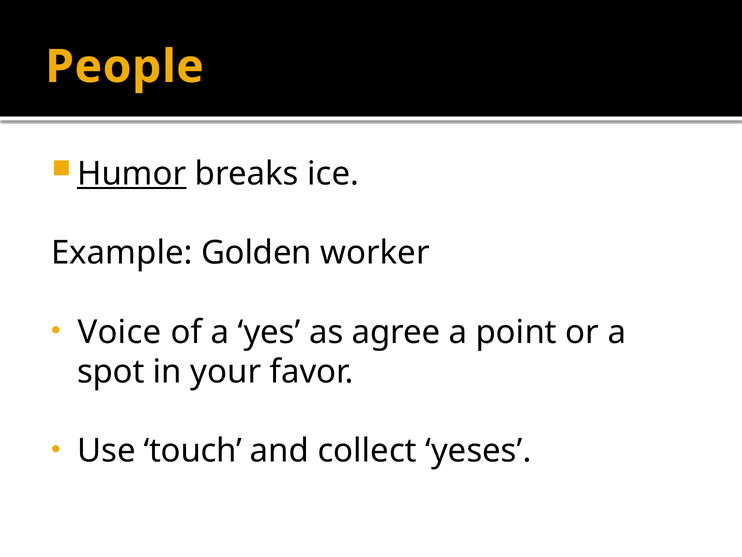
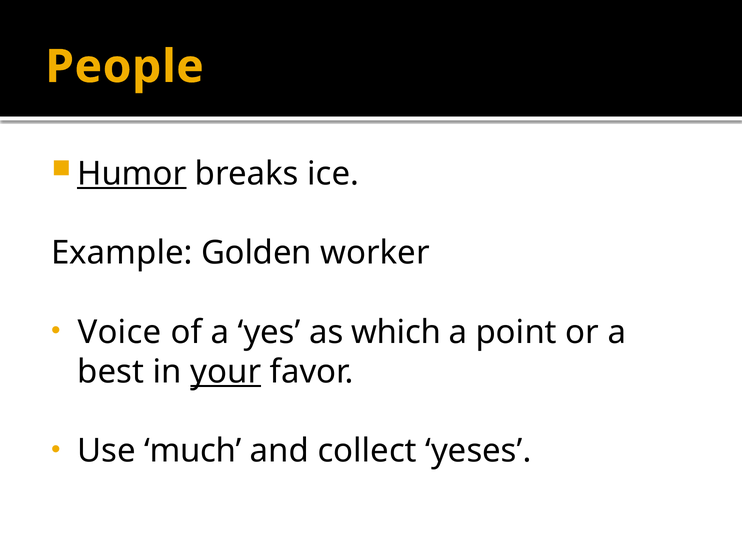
agree: agree -> which (396, 332)
spot: spot -> best (111, 371)
your underline: none -> present (226, 371)
touch: touch -> much (193, 451)
